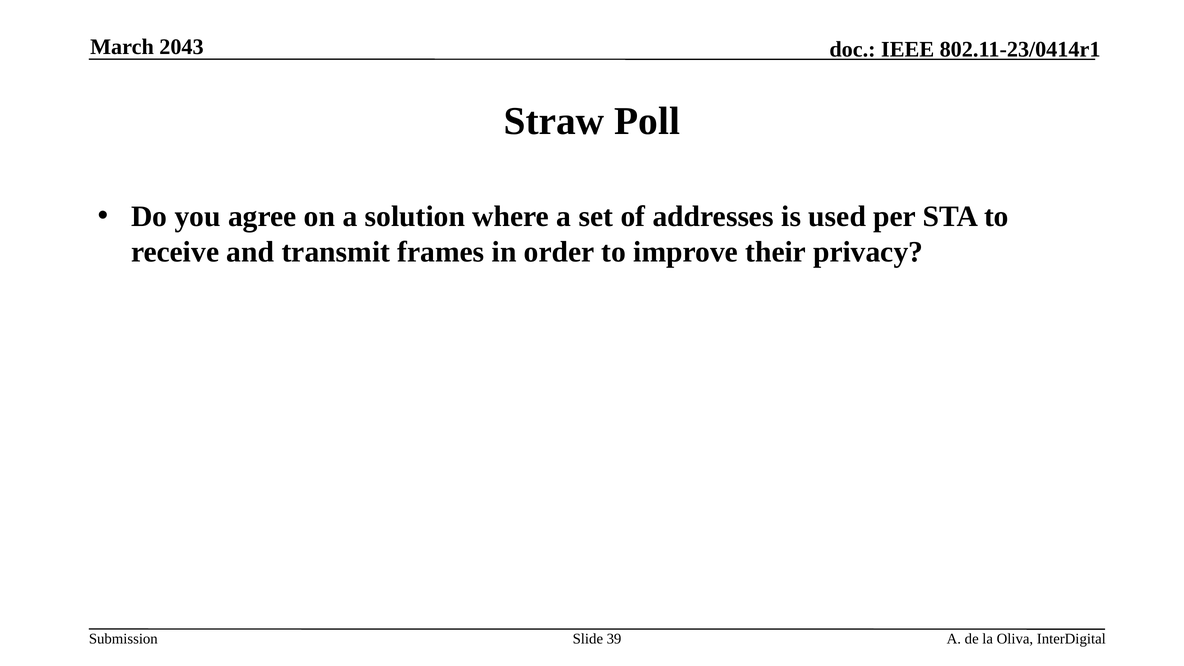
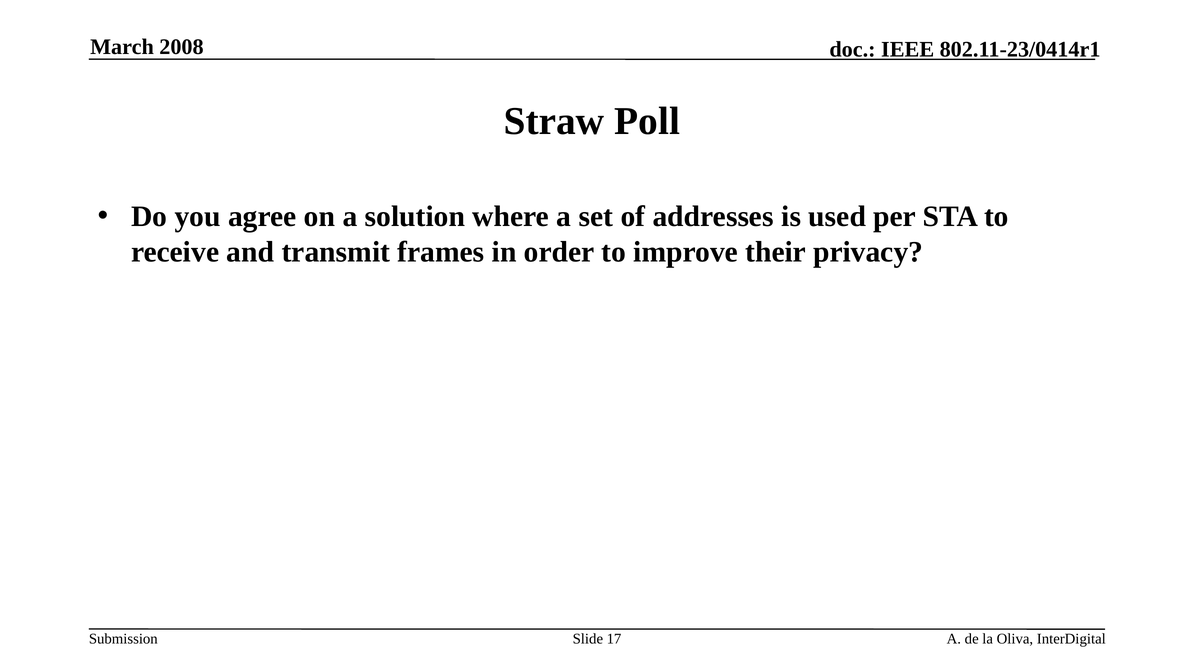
2043: 2043 -> 2008 (182, 47)
39: 39 -> 17 (614, 639)
